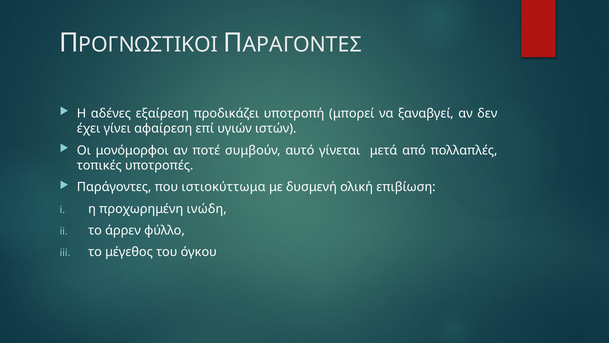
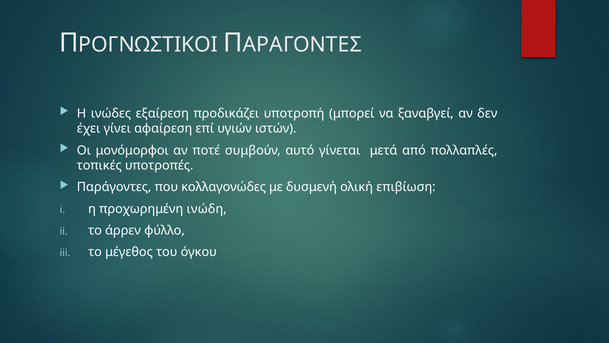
αδένες: αδένες -> ινώδες (111, 113)
ιστιοκύττωμα: ιστιοκύττωμα -> κολλαγονώδες (224, 187)
